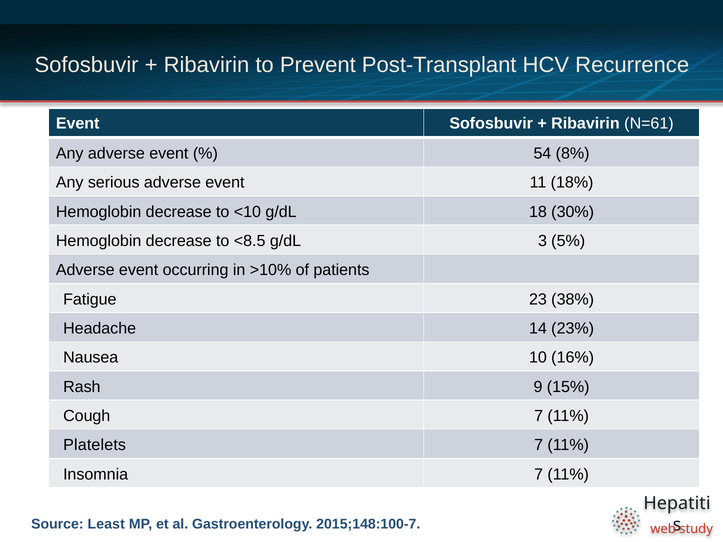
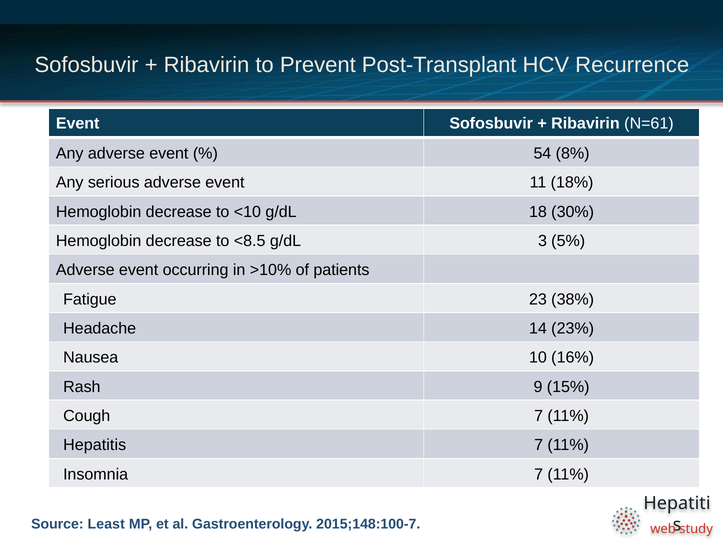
Platelets: Platelets -> Hepatitis (95, 445)
